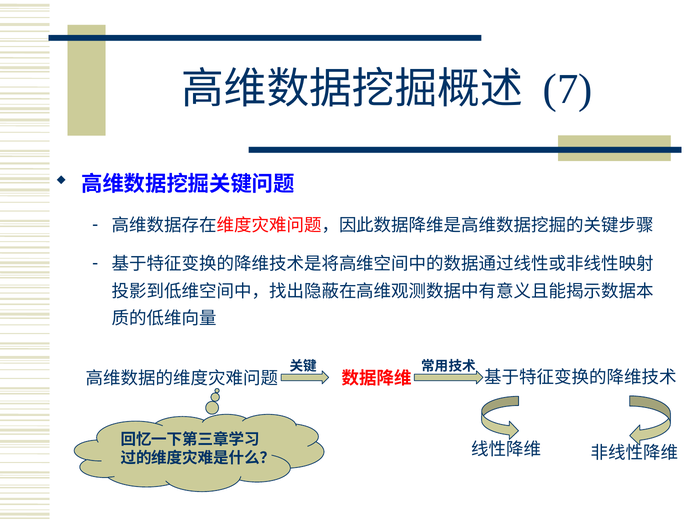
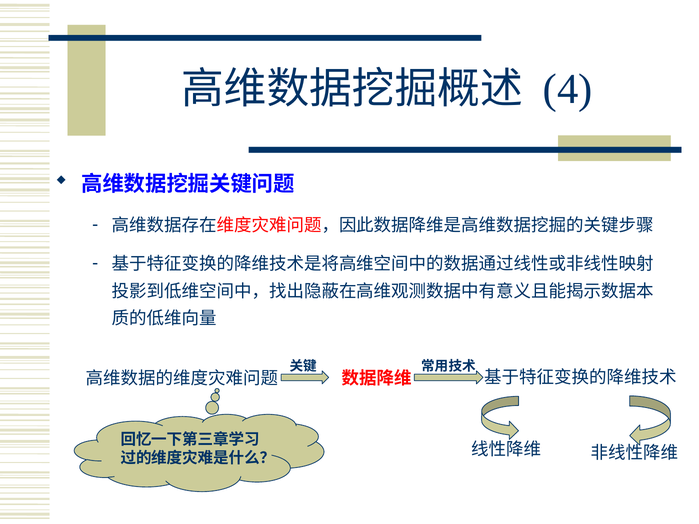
7: 7 -> 4 (568, 89)
